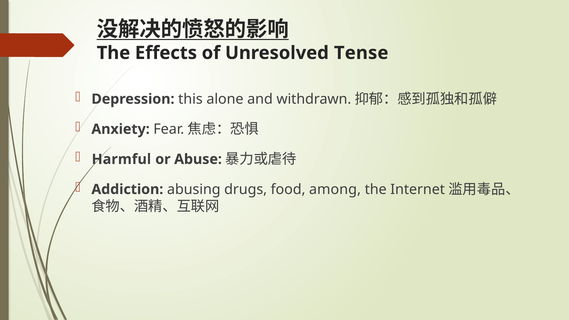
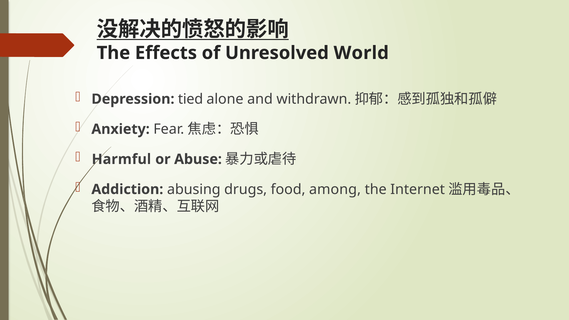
Tense: Tense -> World (361, 53)
this: this -> tied (191, 99)
